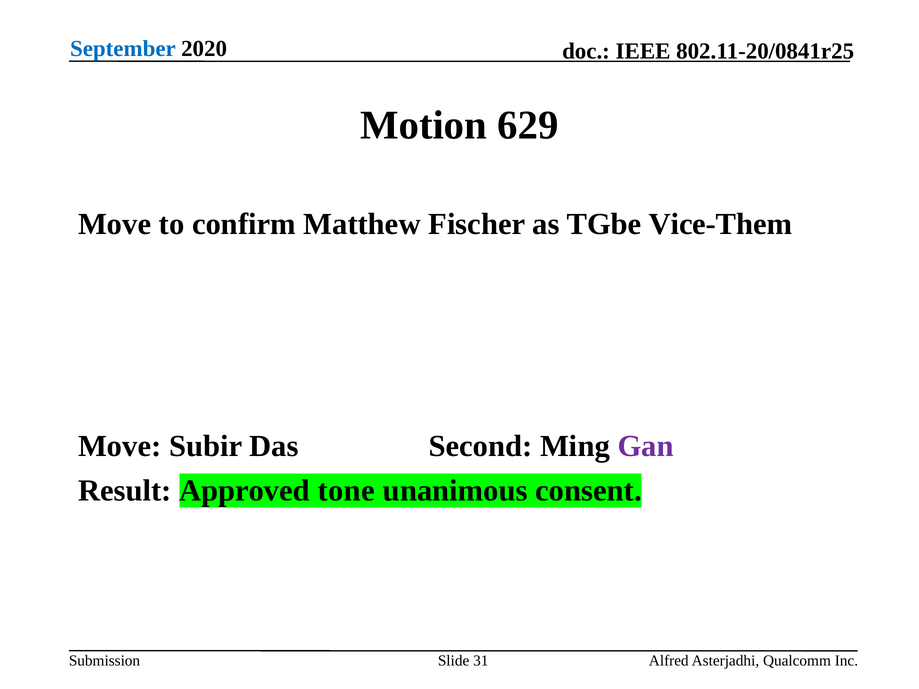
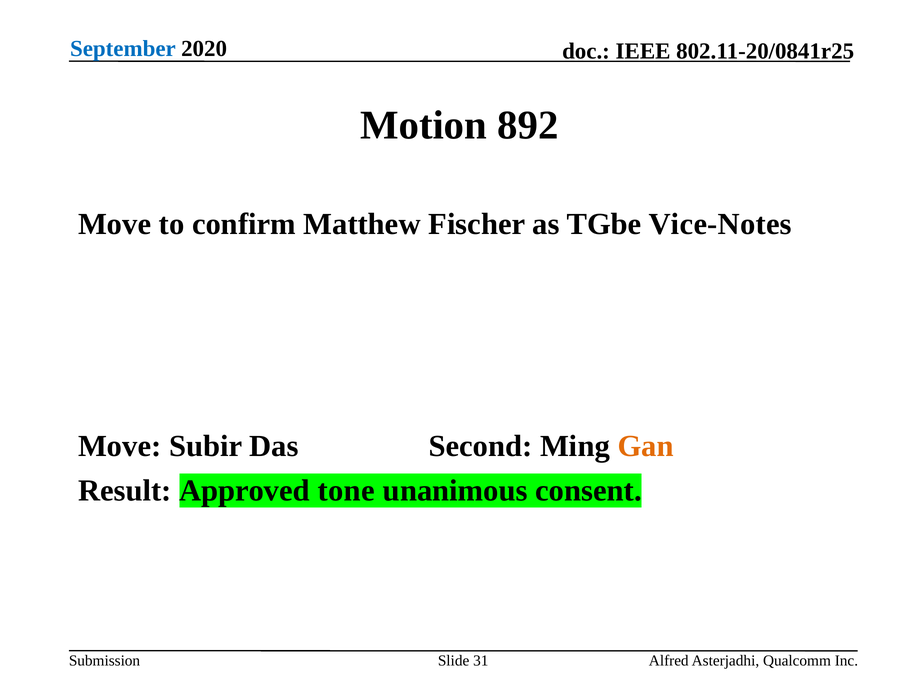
629: 629 -> 892 (528, 125)
Vice-Them: Vice-Them -> Vice-Notes (720, 224)
Gan colour: purple -> orange (646, 446)
